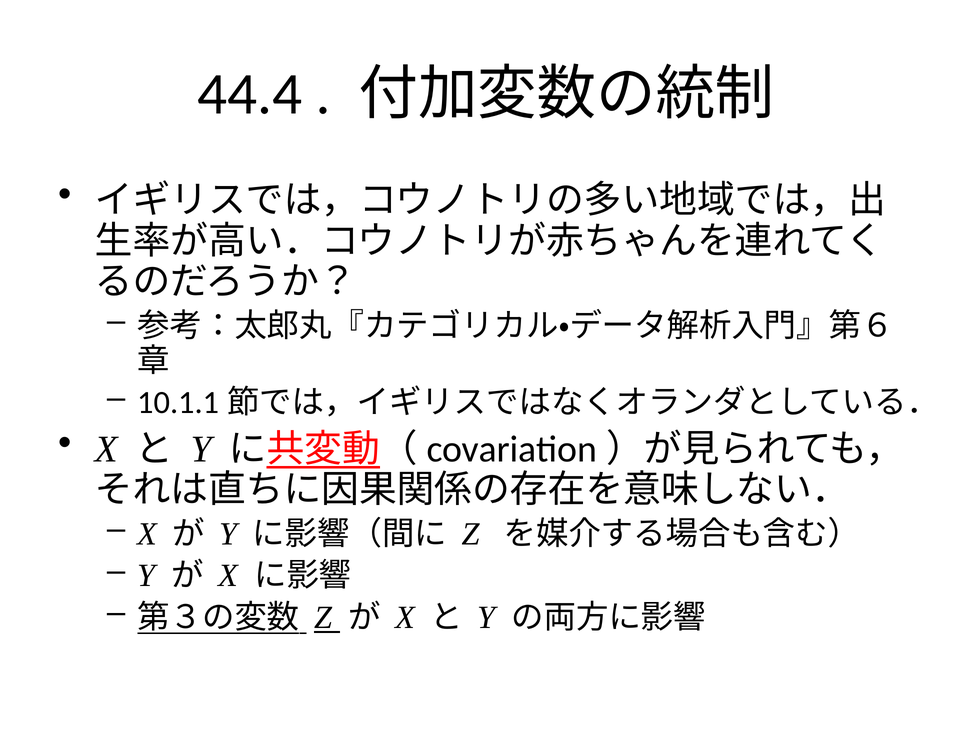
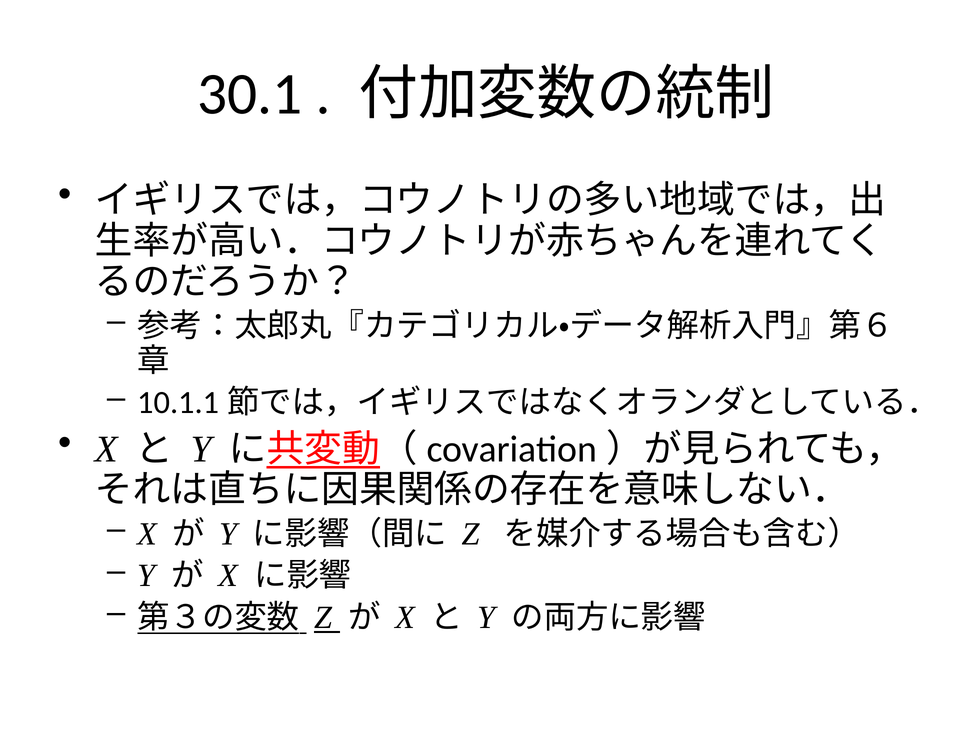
44.4: 44.4 -> 30.1 (250, 94)
